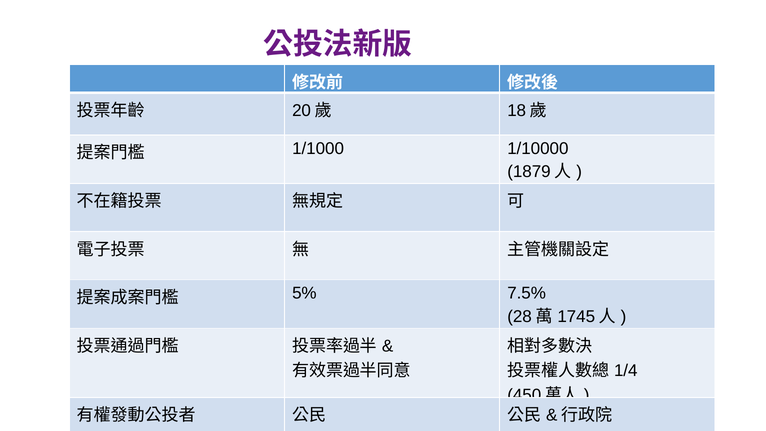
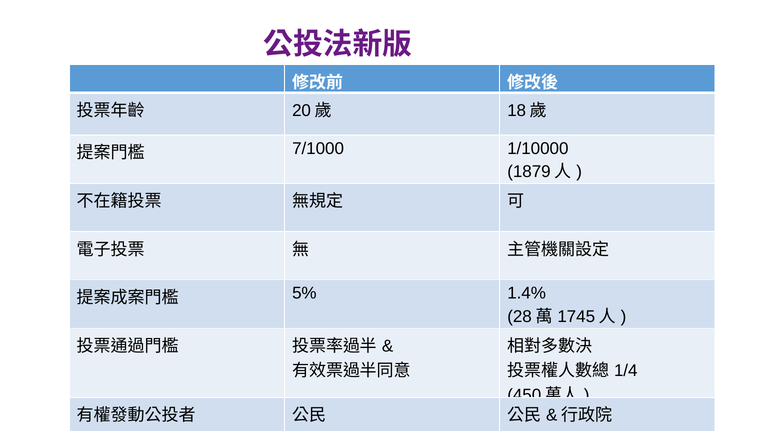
1/1000: 1/1000 -> 7/1000 (318, 148)
7.5%: 7.5% -> 1.4% (527, 293)
